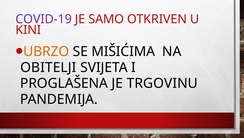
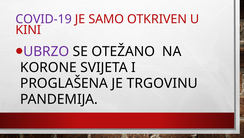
UBRZO colour: orange -> purple (46, 51)
MIŠIĆIMA: MIŠIĆIMA -> OTEŽANO (123, 51)
OBITELJI: OBITELJI -> KORONE (48, 67)
